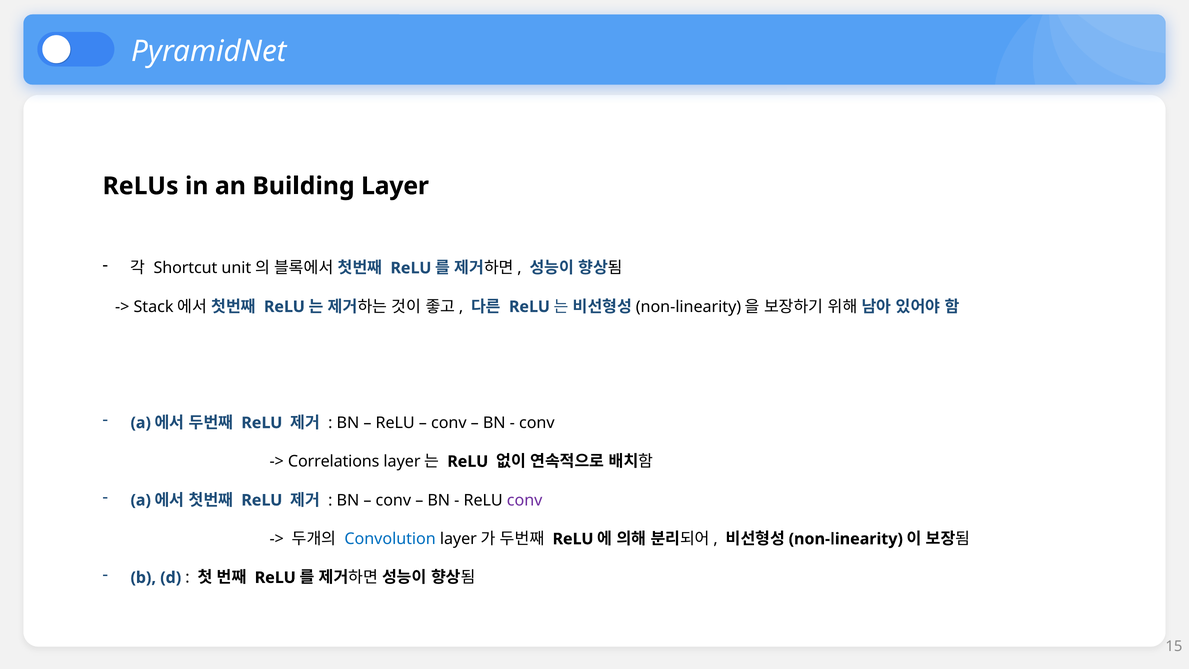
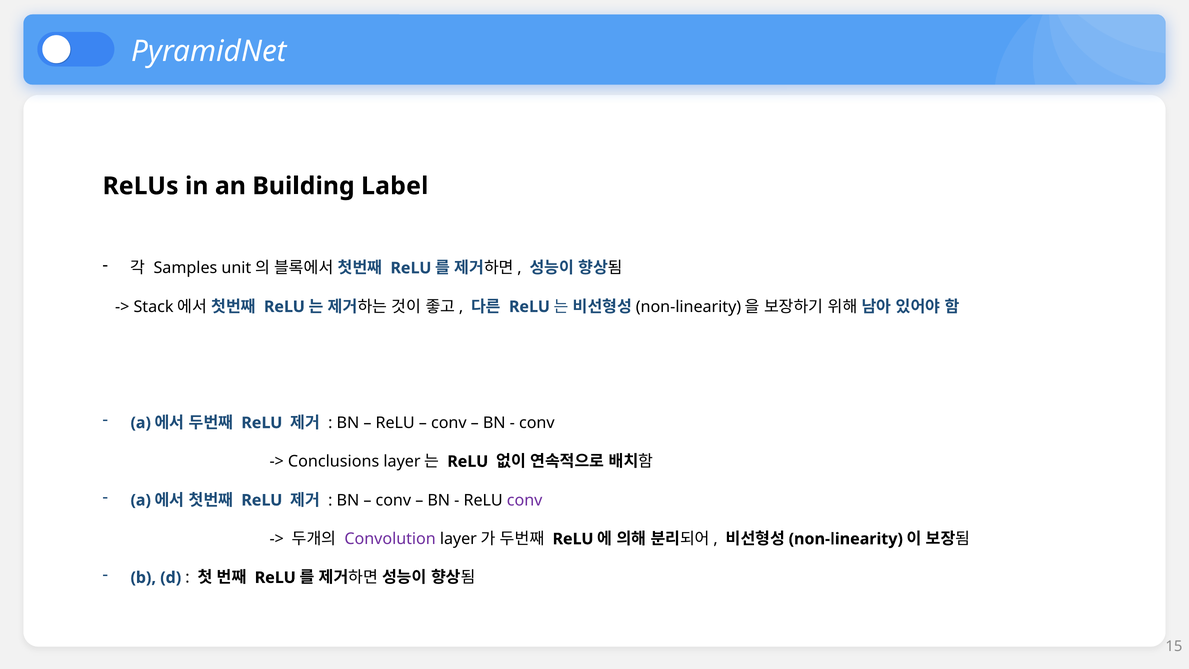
Layer: Layer -> Label (395, 186)
Shortcut: Shortcut -> Samples (185, 268)
Correlations: Correlations -> Conclusions (334, 461)
Convolution colour: blue -> purple (390, 539)
